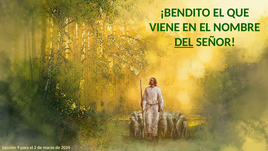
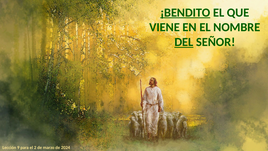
¡BENDITO underline: none -> present (185, 13)
